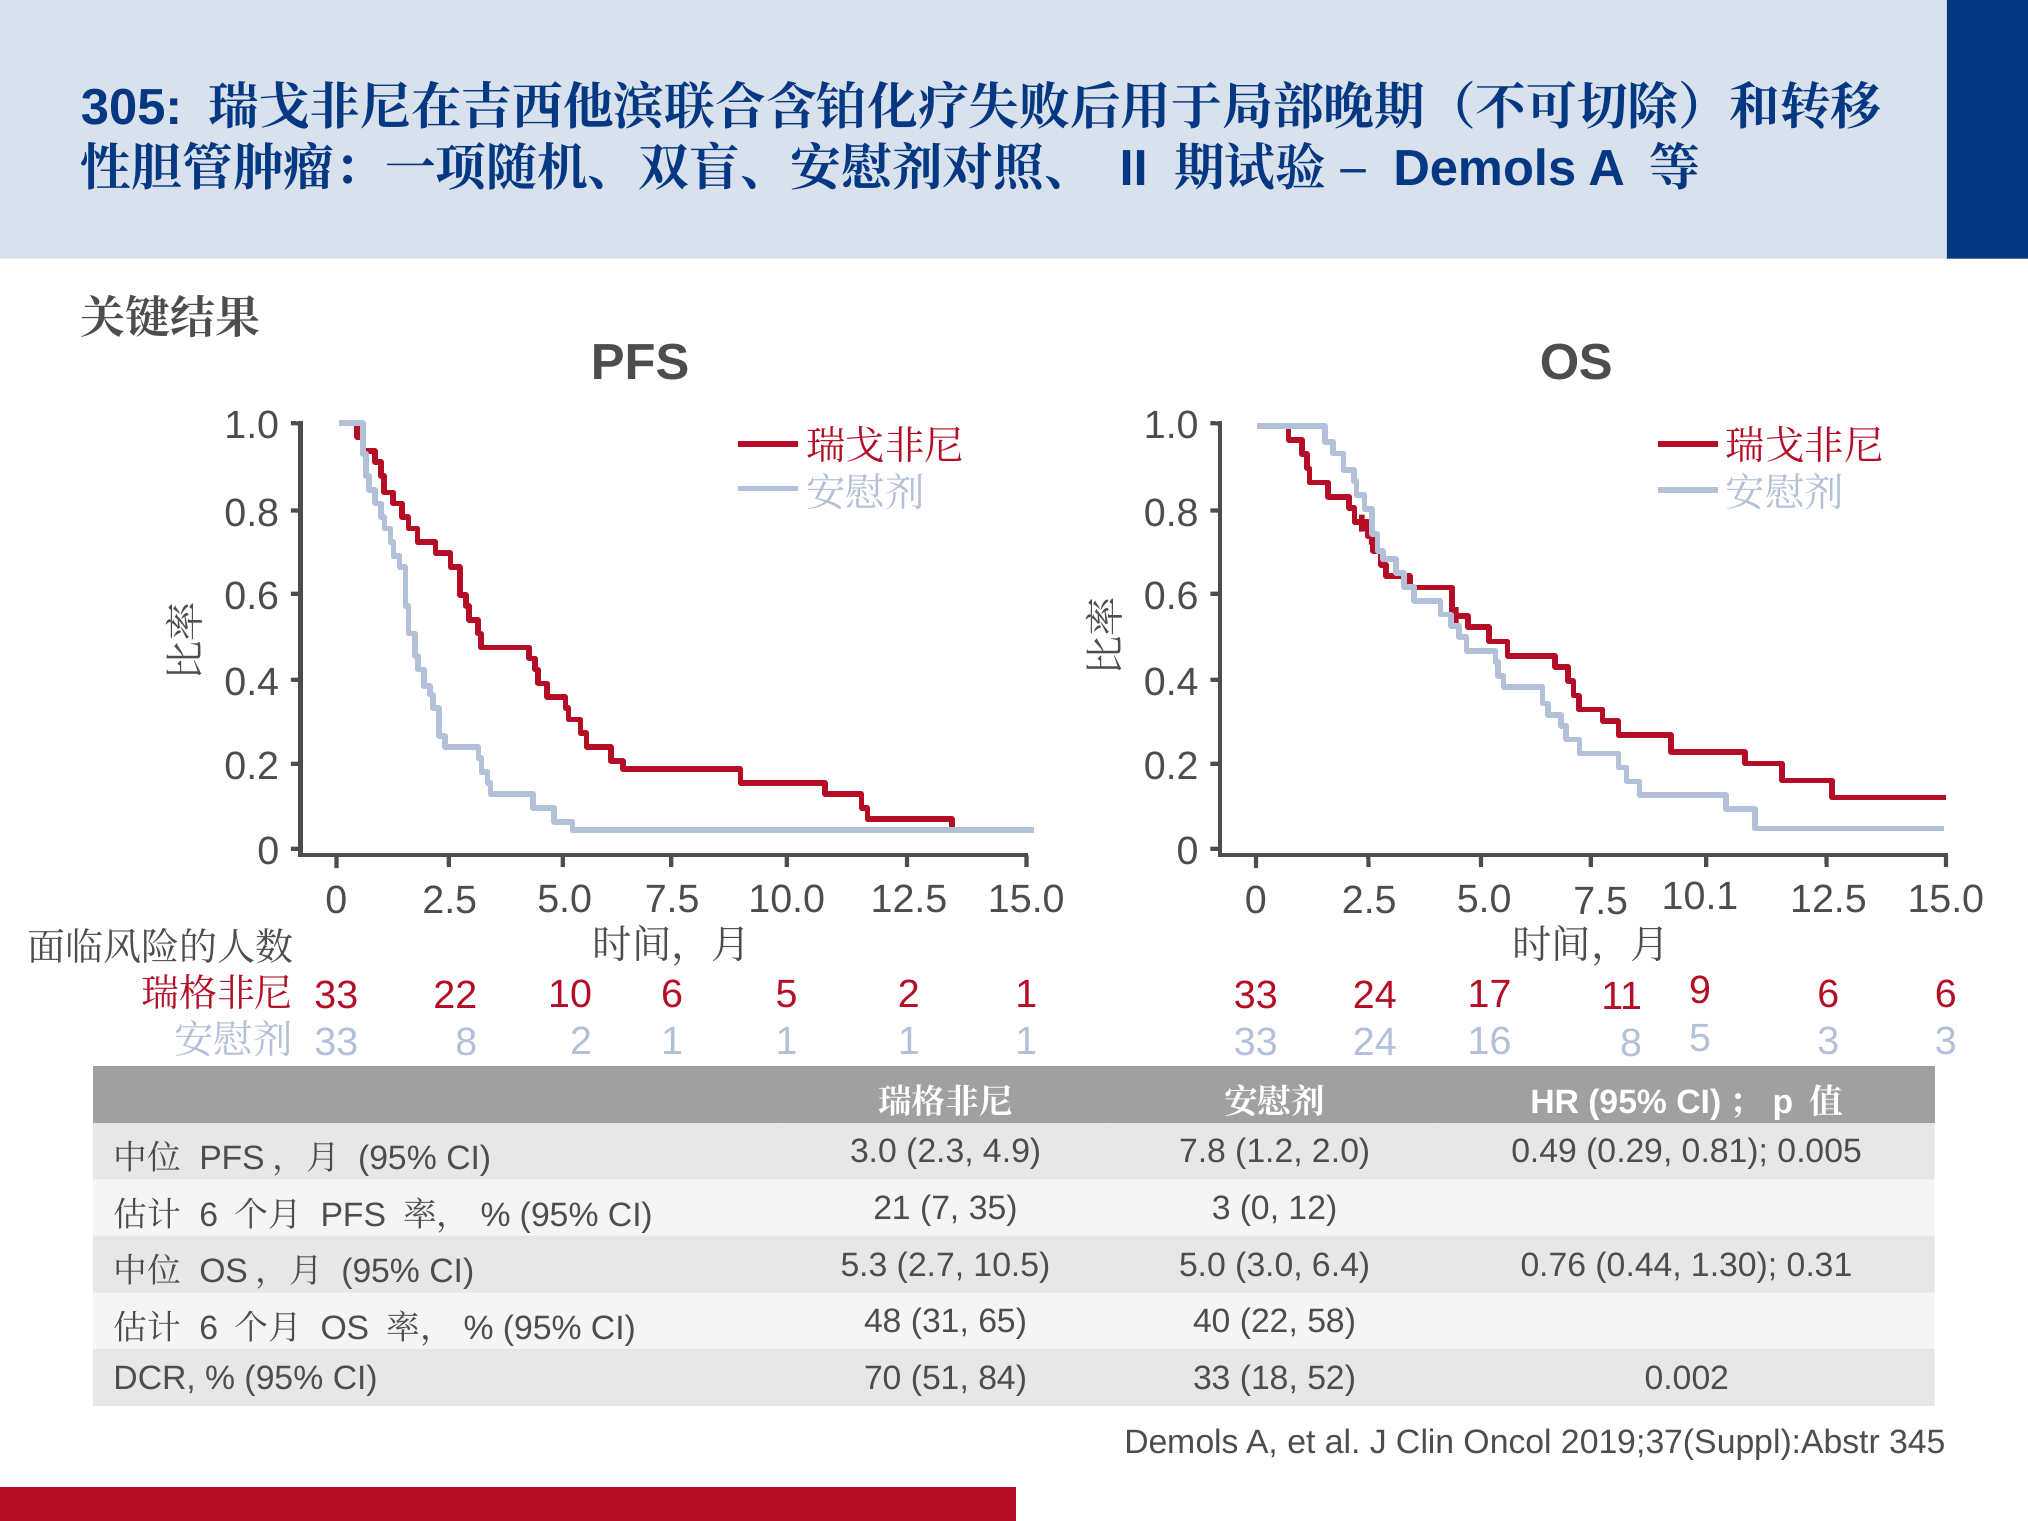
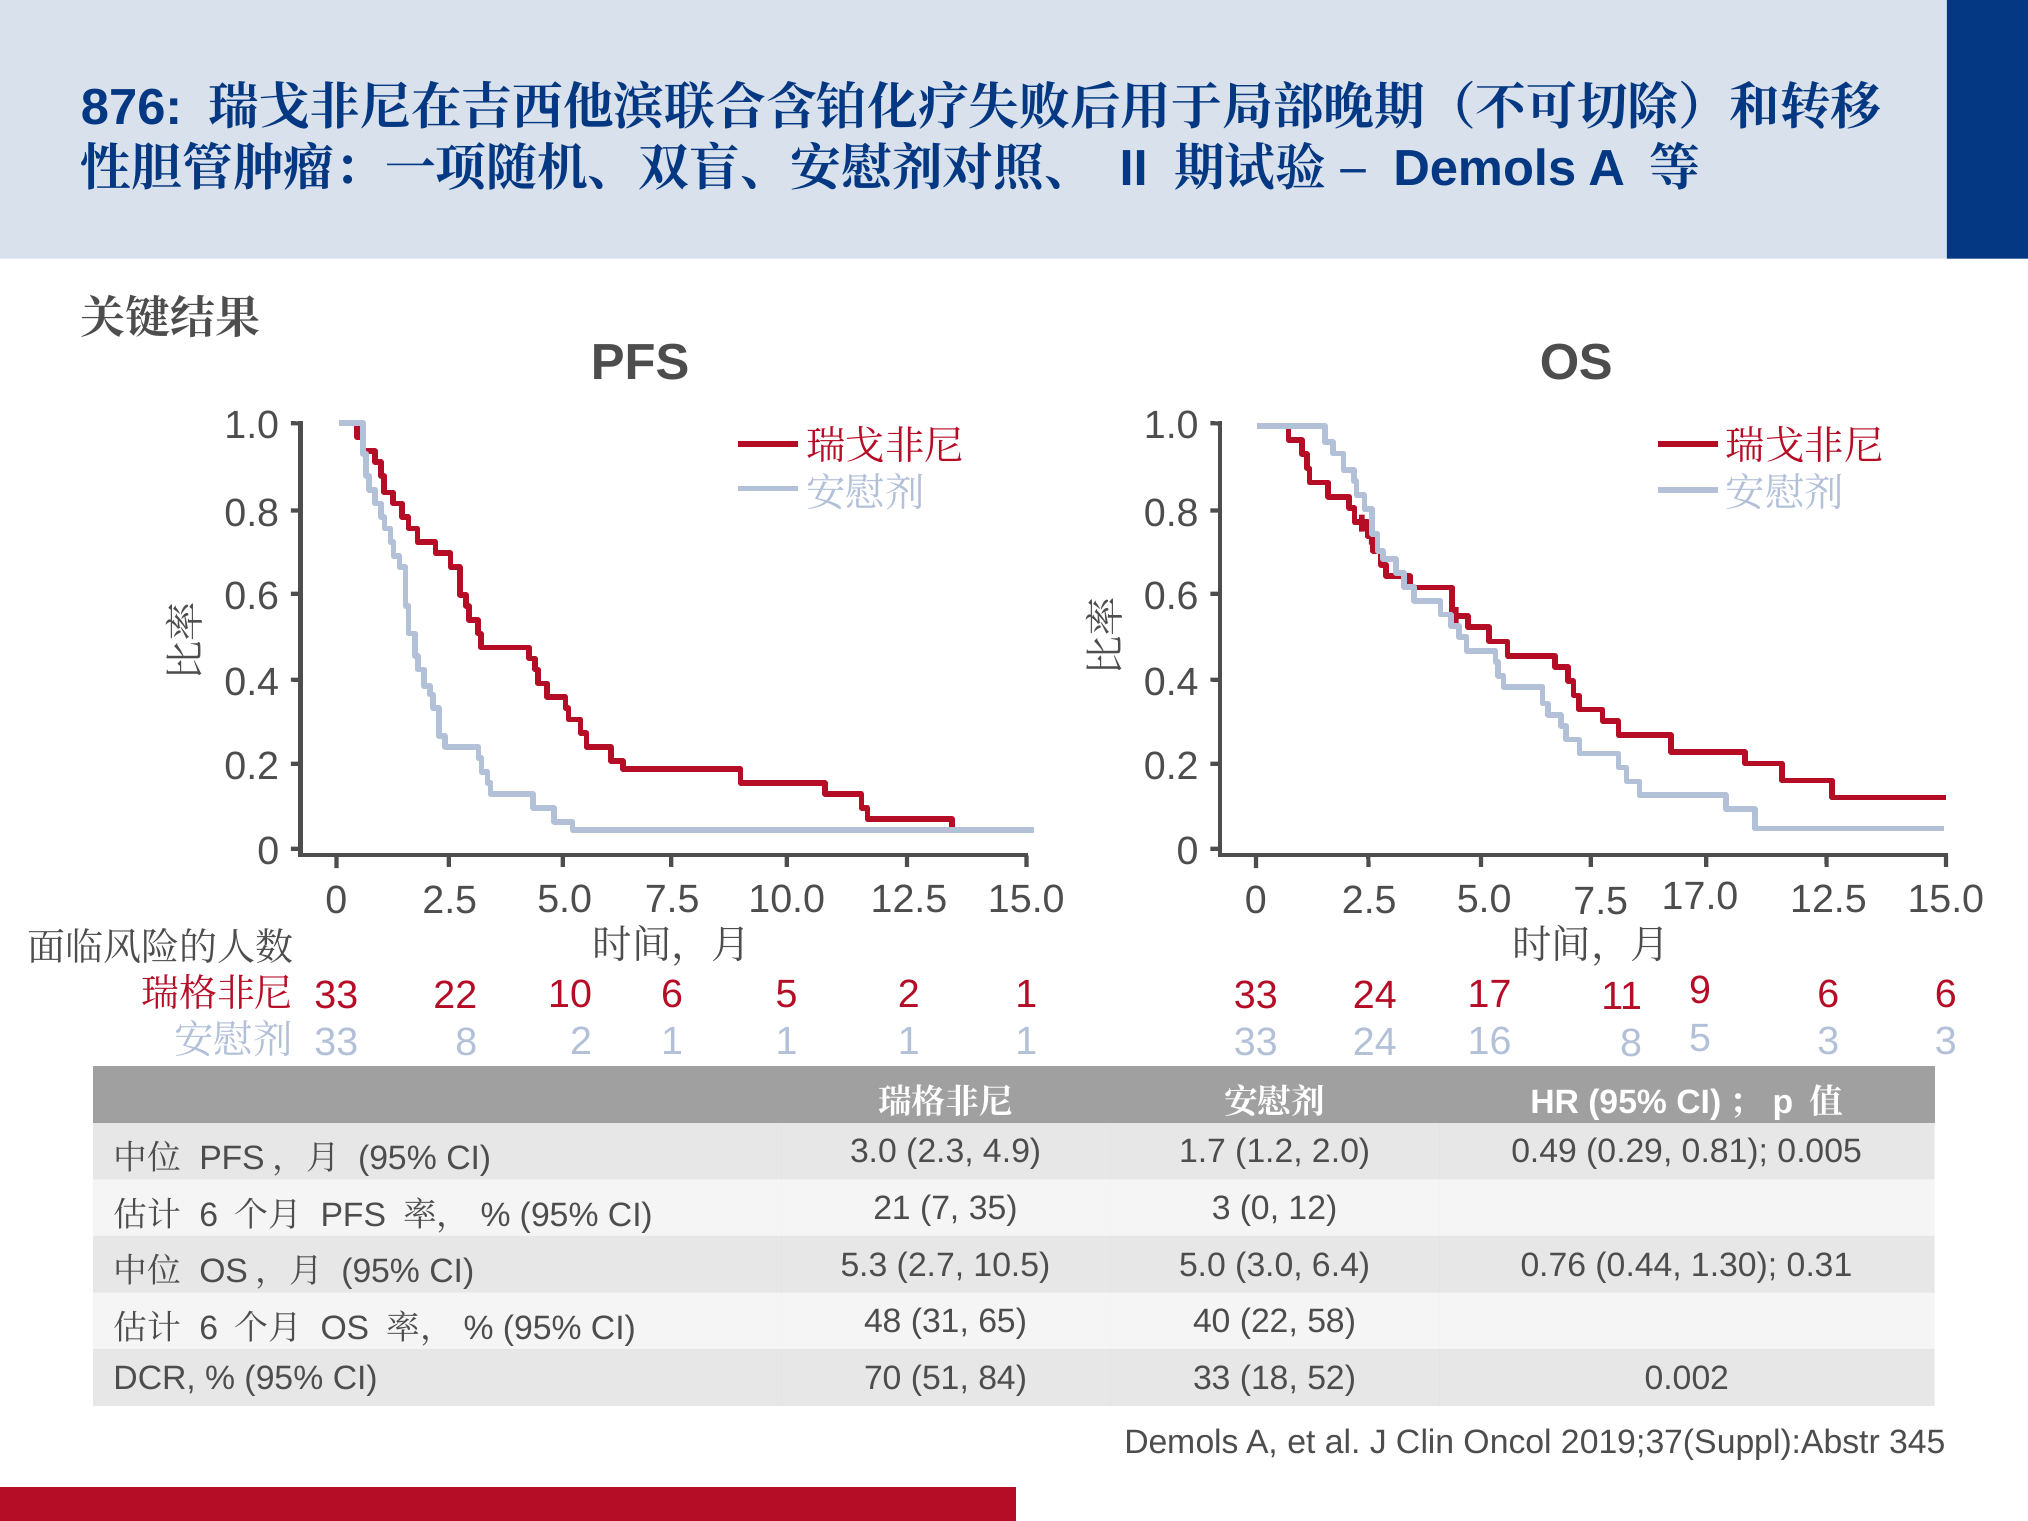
305: 305 -> 876 (132, 108)
10.1: 10.1 -> 17.0 (1700, 896)
7.8: 7.8 -> 1.7 (1203, 1152)
